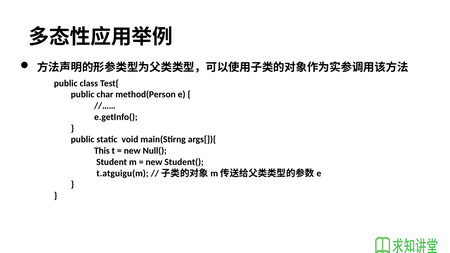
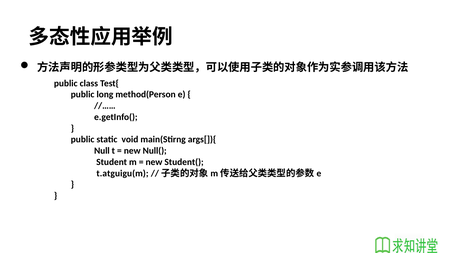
char: char -> long (105, 95)
This: This -> Null (102, 151)
